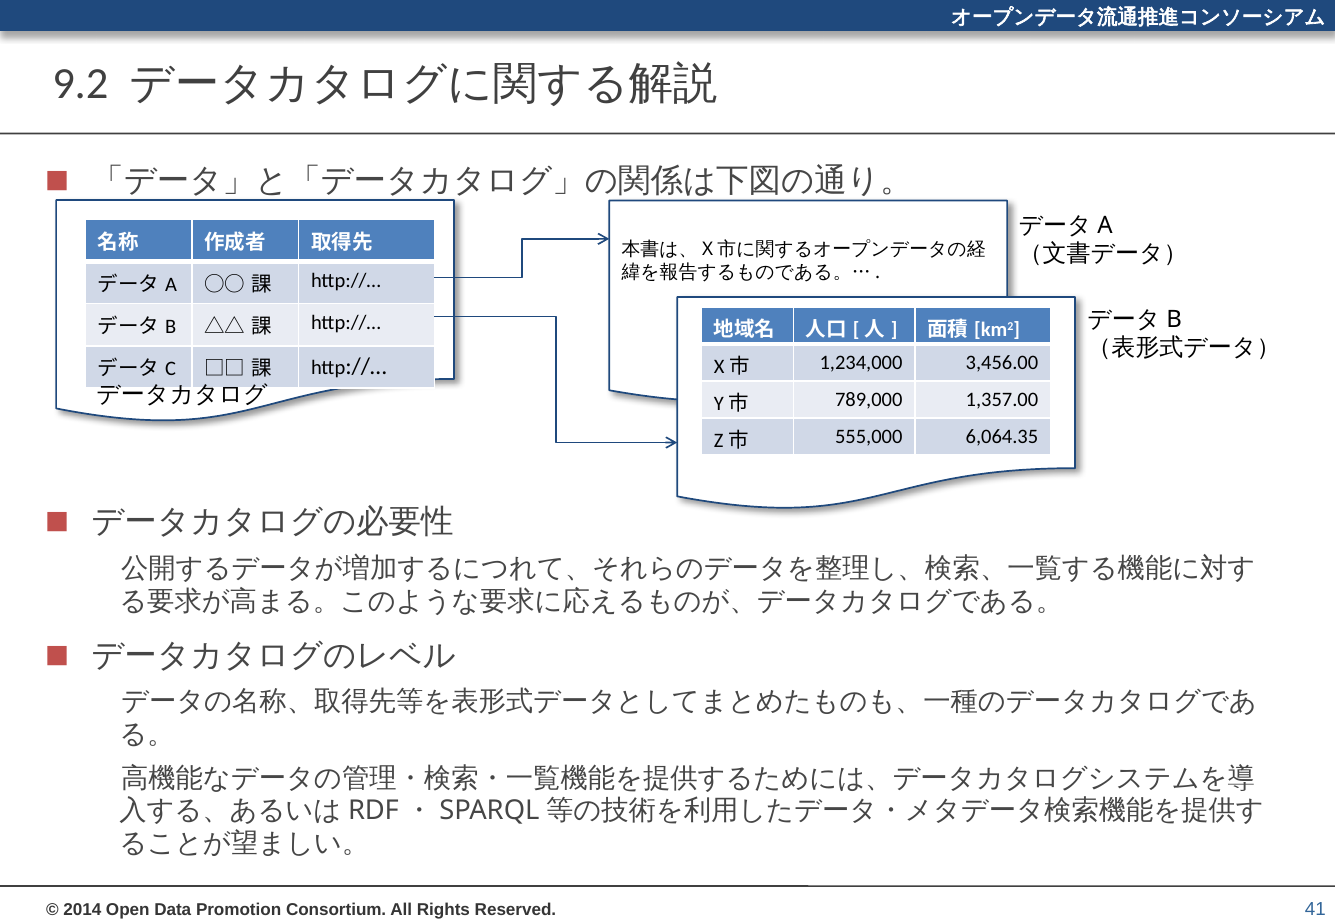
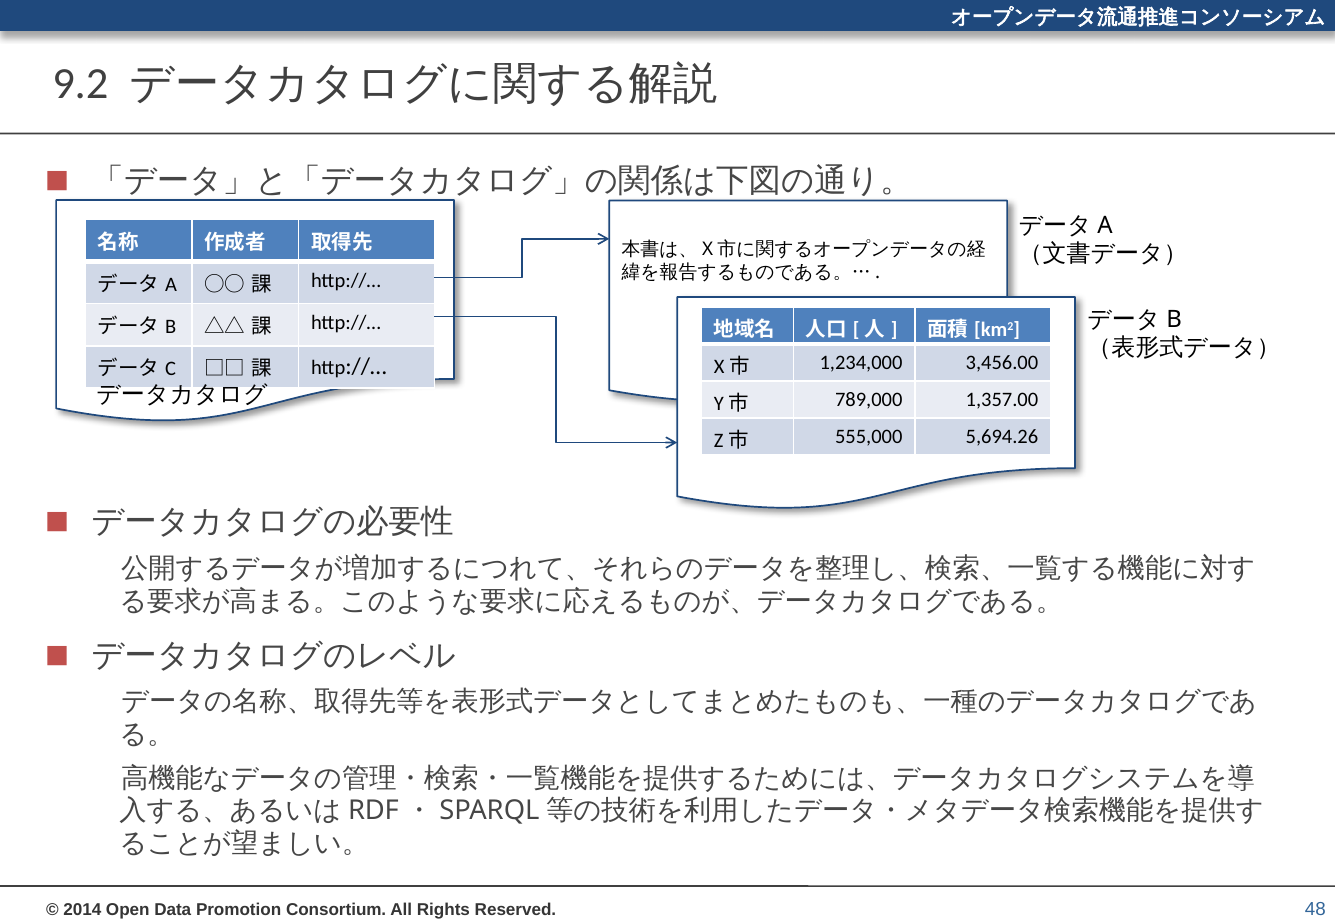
6,064.35: 6,064.35 -> 5,694.26 (1002, 437)
41: 41 -> 48 (1315, 910)
